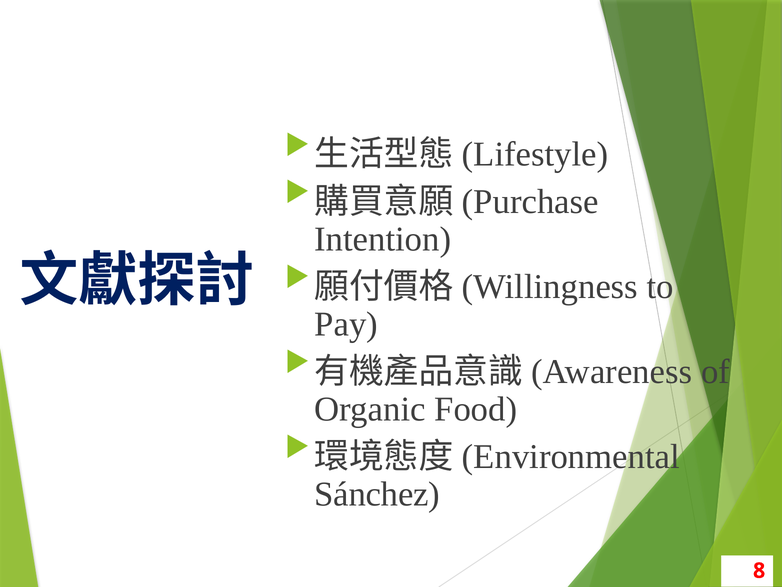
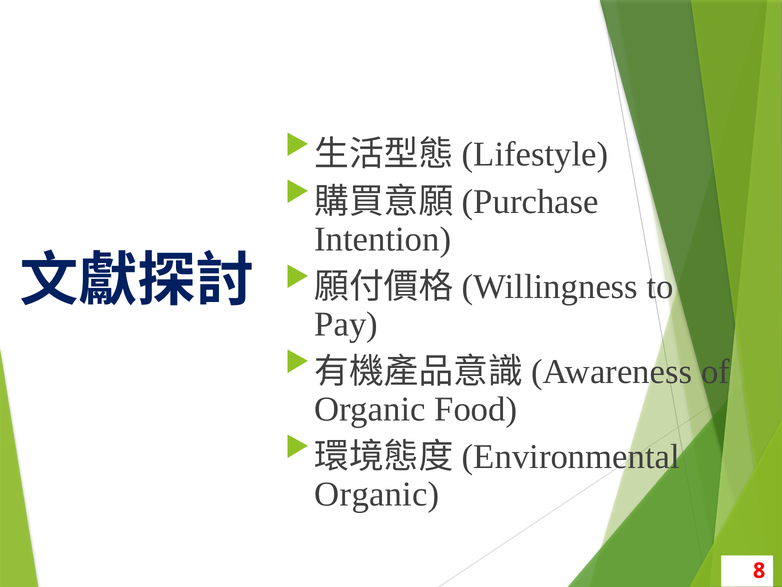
Sánchez: Sánchez -> Organic (377, 494)
